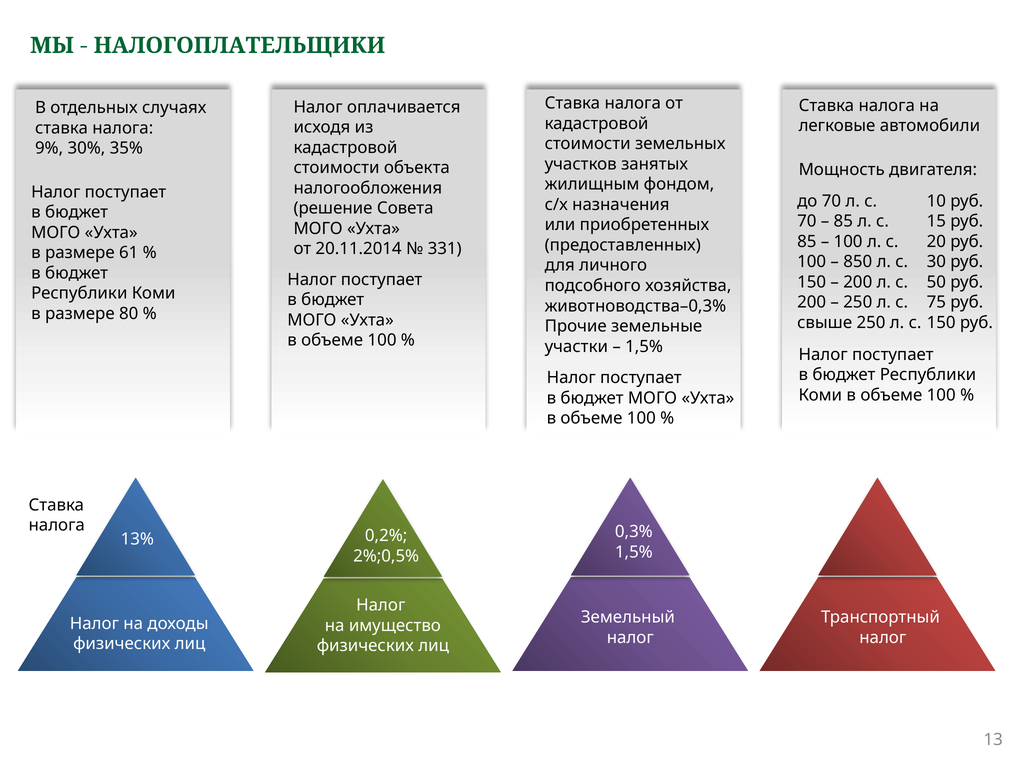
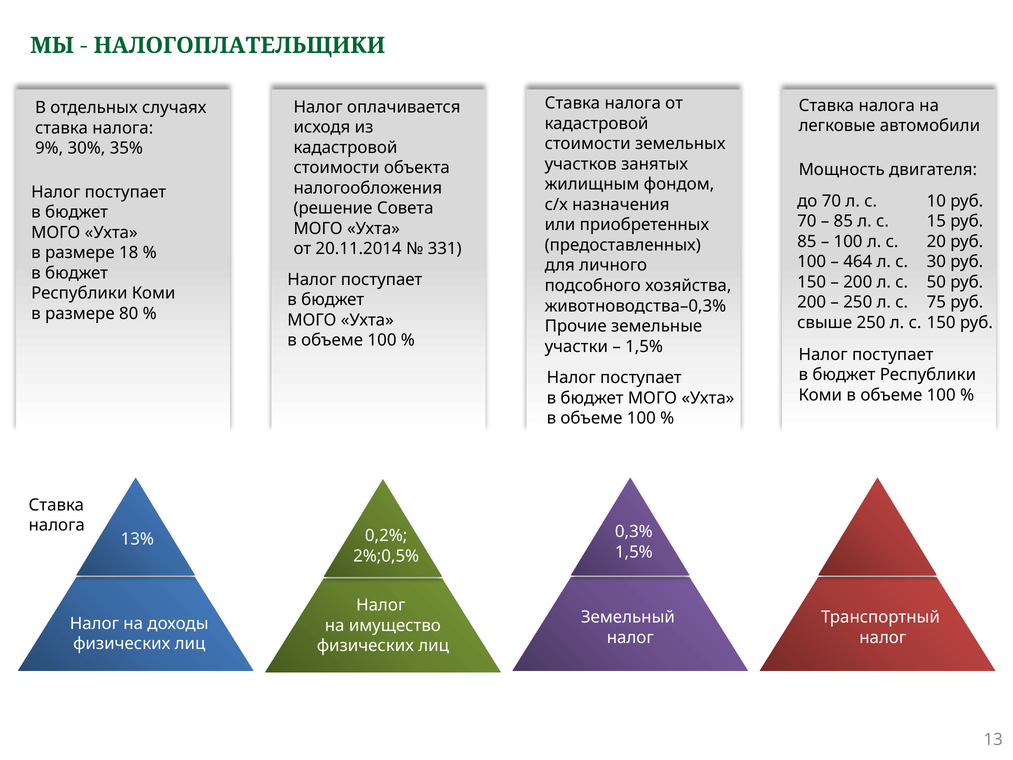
61: 61 -> 18 (129, 253)
850: 850 -> 464 (858, 262)
